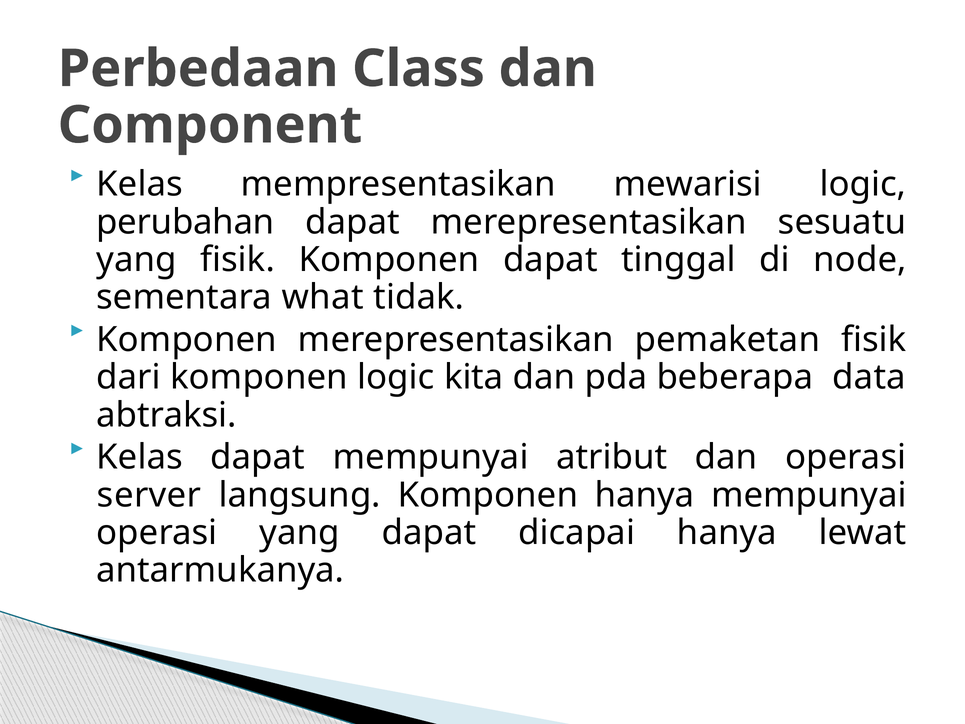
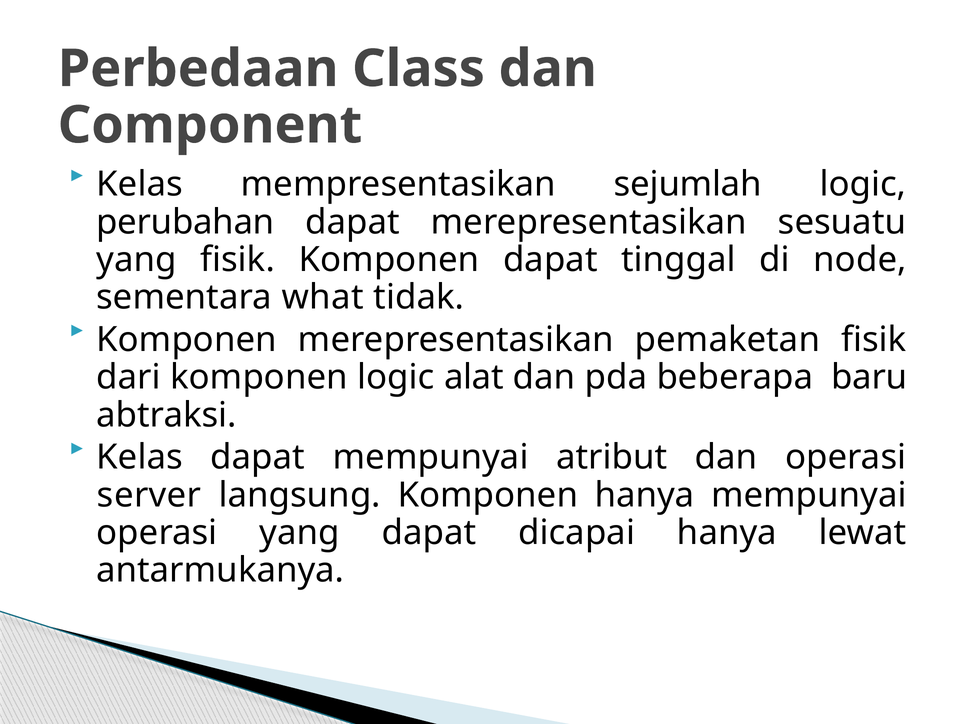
mewarisi: mewarisi -> sejumlah (688, 184)
kita: kita -> alat (474, 377)
data: data -> baru (869, 377)
